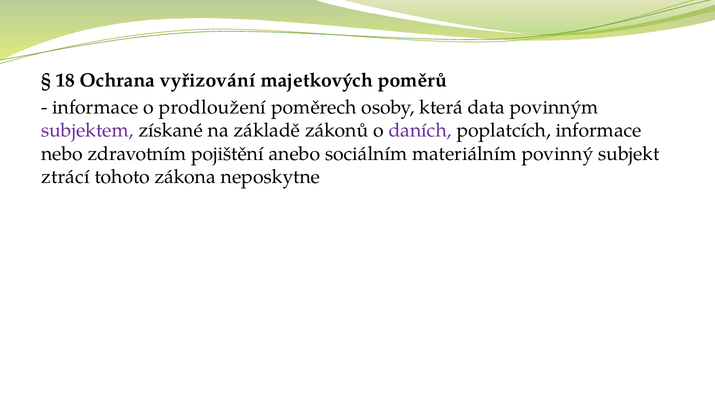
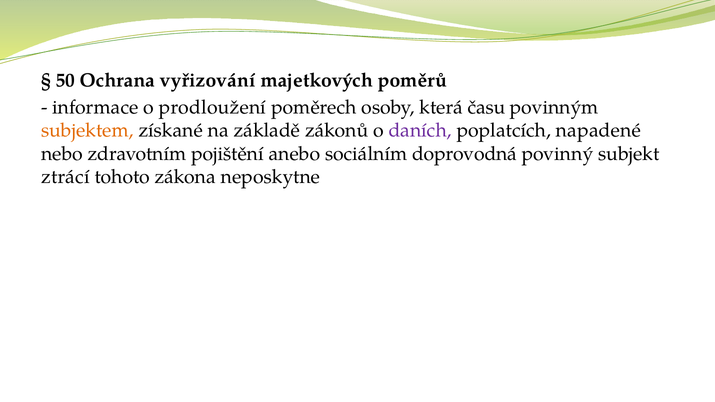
18: 18 -> 50 (65, 80)
data: data -> času (486, 107)
subjektem colour: purple -> orange (87, 131)
poplatcích informace: informace -> napadené (598, 131)
materiálním: materiálním -> doprovodná (465, 154)
